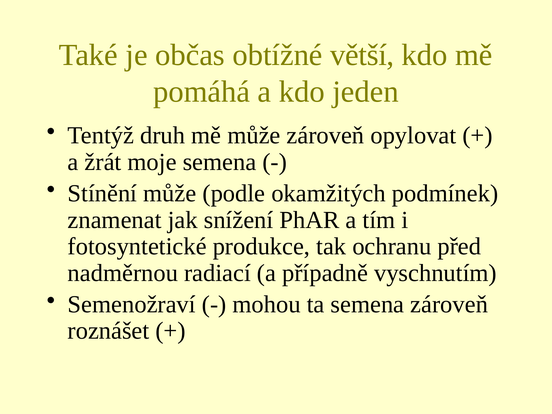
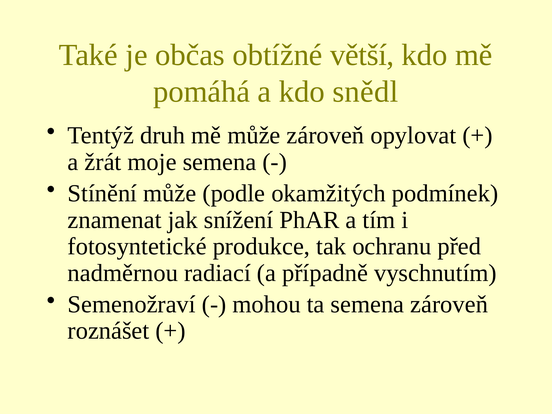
jeden: jeden -> snědl (365, 92)
